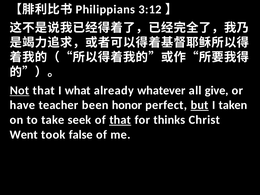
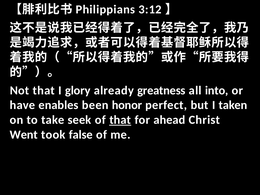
Not underline: present -> none (19, 90)
what: what -> glory (78, 90)
whatever: whatever -> greatness (161, 90)
give: give -> into (217, 90)
teacher: teacher -> enables (58, 105)
but underline: present -> none (200, 105)
thinks: thinks -> ahead (169, 120)
